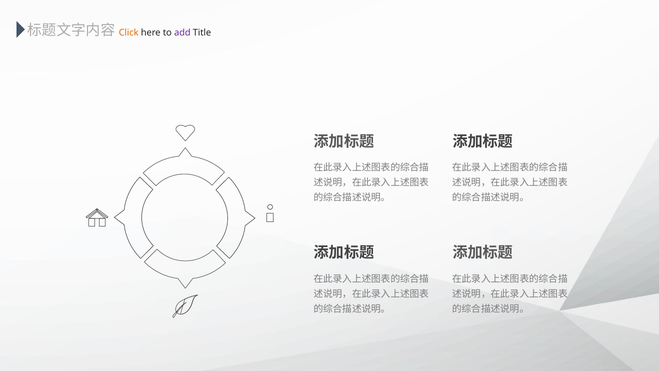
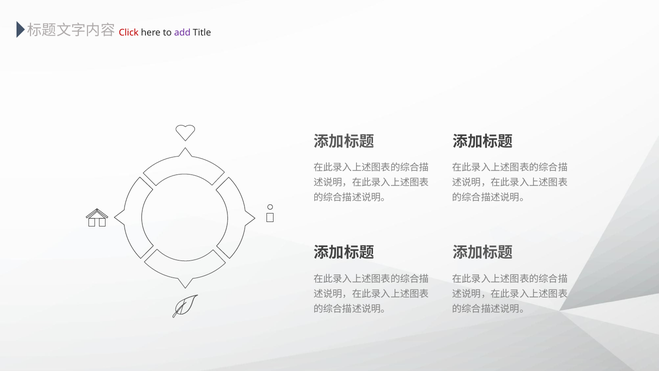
Click colour: orange -> red (129, 32)
